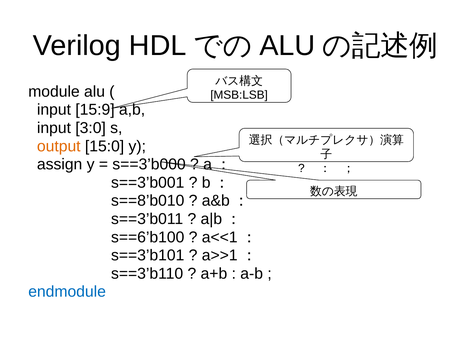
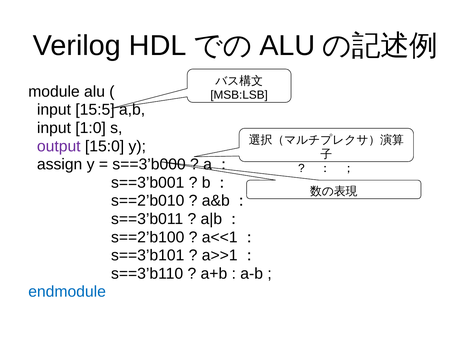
15:9: 15:9 -> 15:5 (95, 110)
3:0: 3:0 -> 1:0 (91, 128)
output colour: orange -> purple (59, 146)
s==8’b010: s==8’b010 -> s==2’b010 (148, 201)
s==6’b100: s==6’b100 -> s==2’b100 (148, 237)
